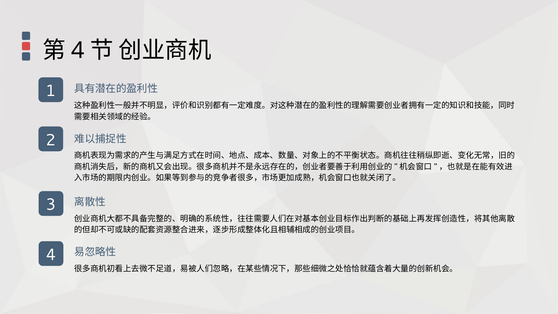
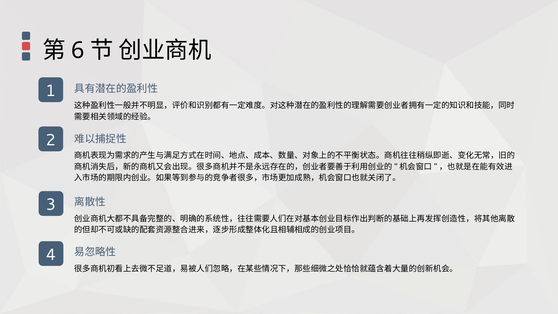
4: 4 -> 6 (78, 50)
